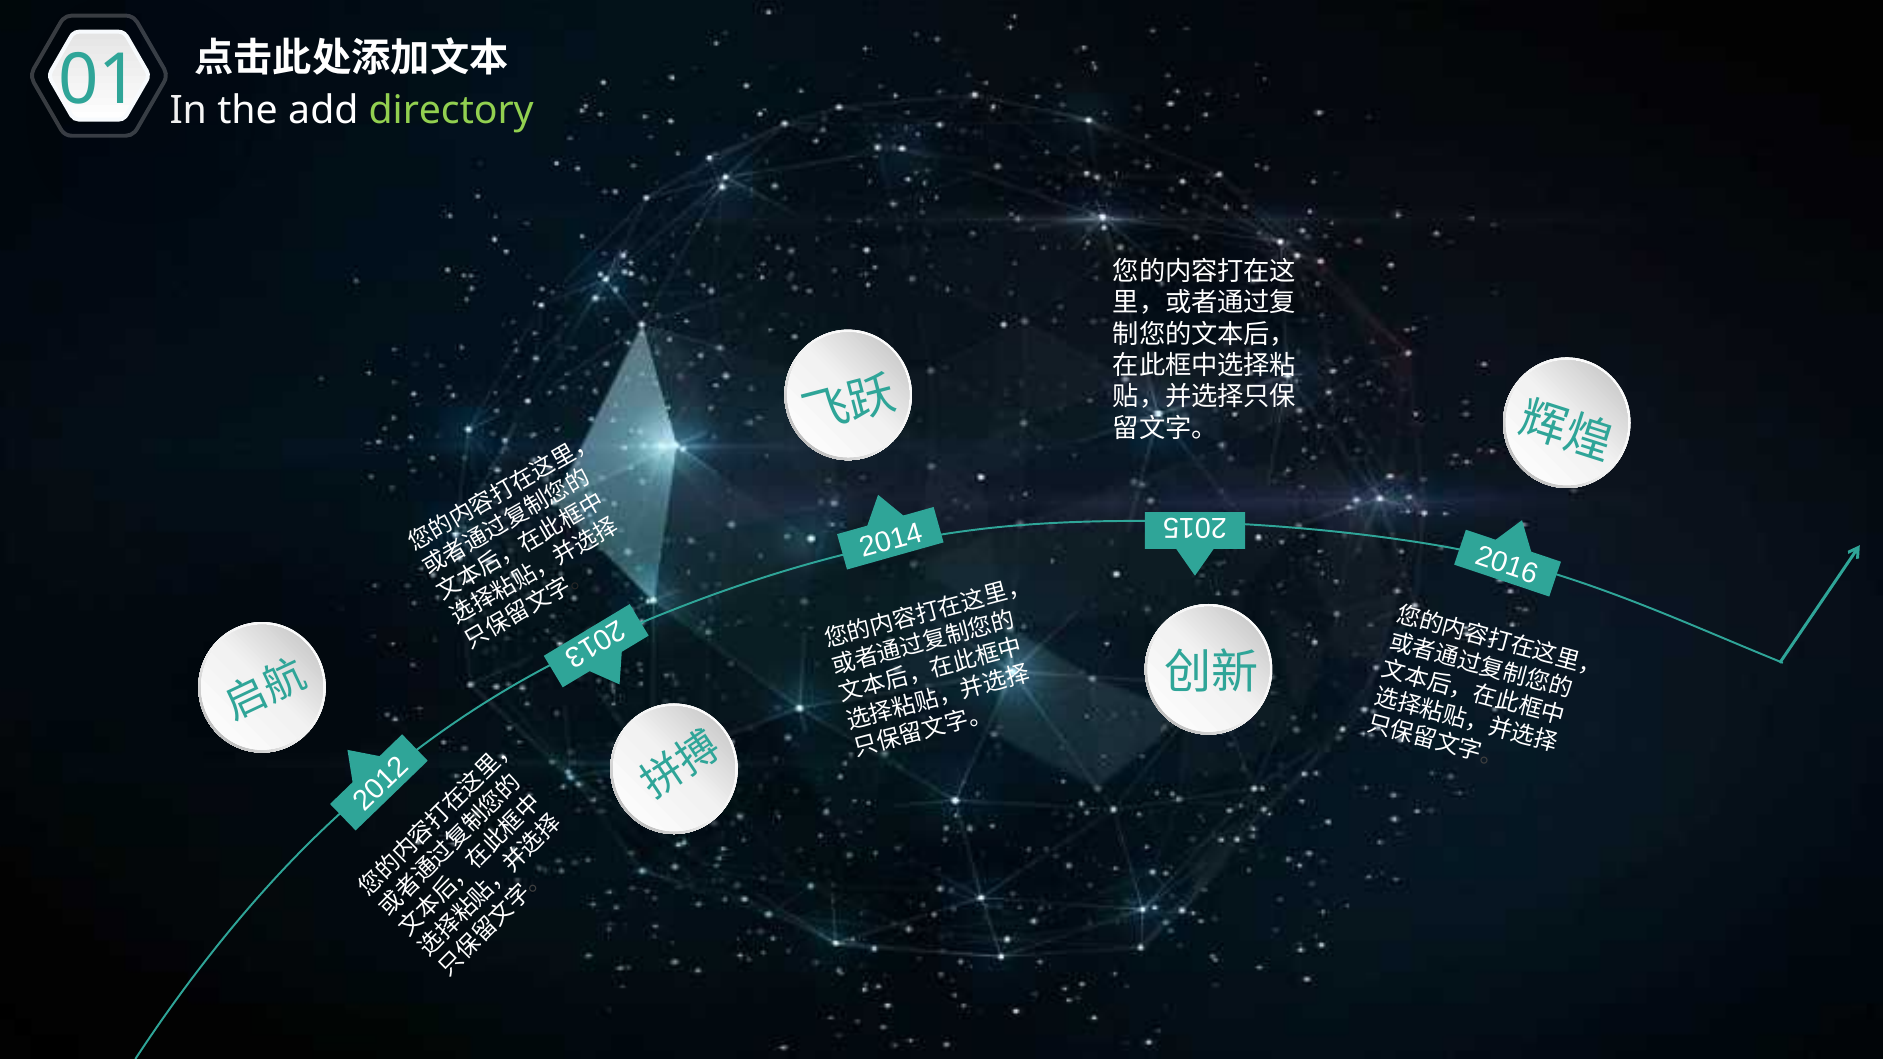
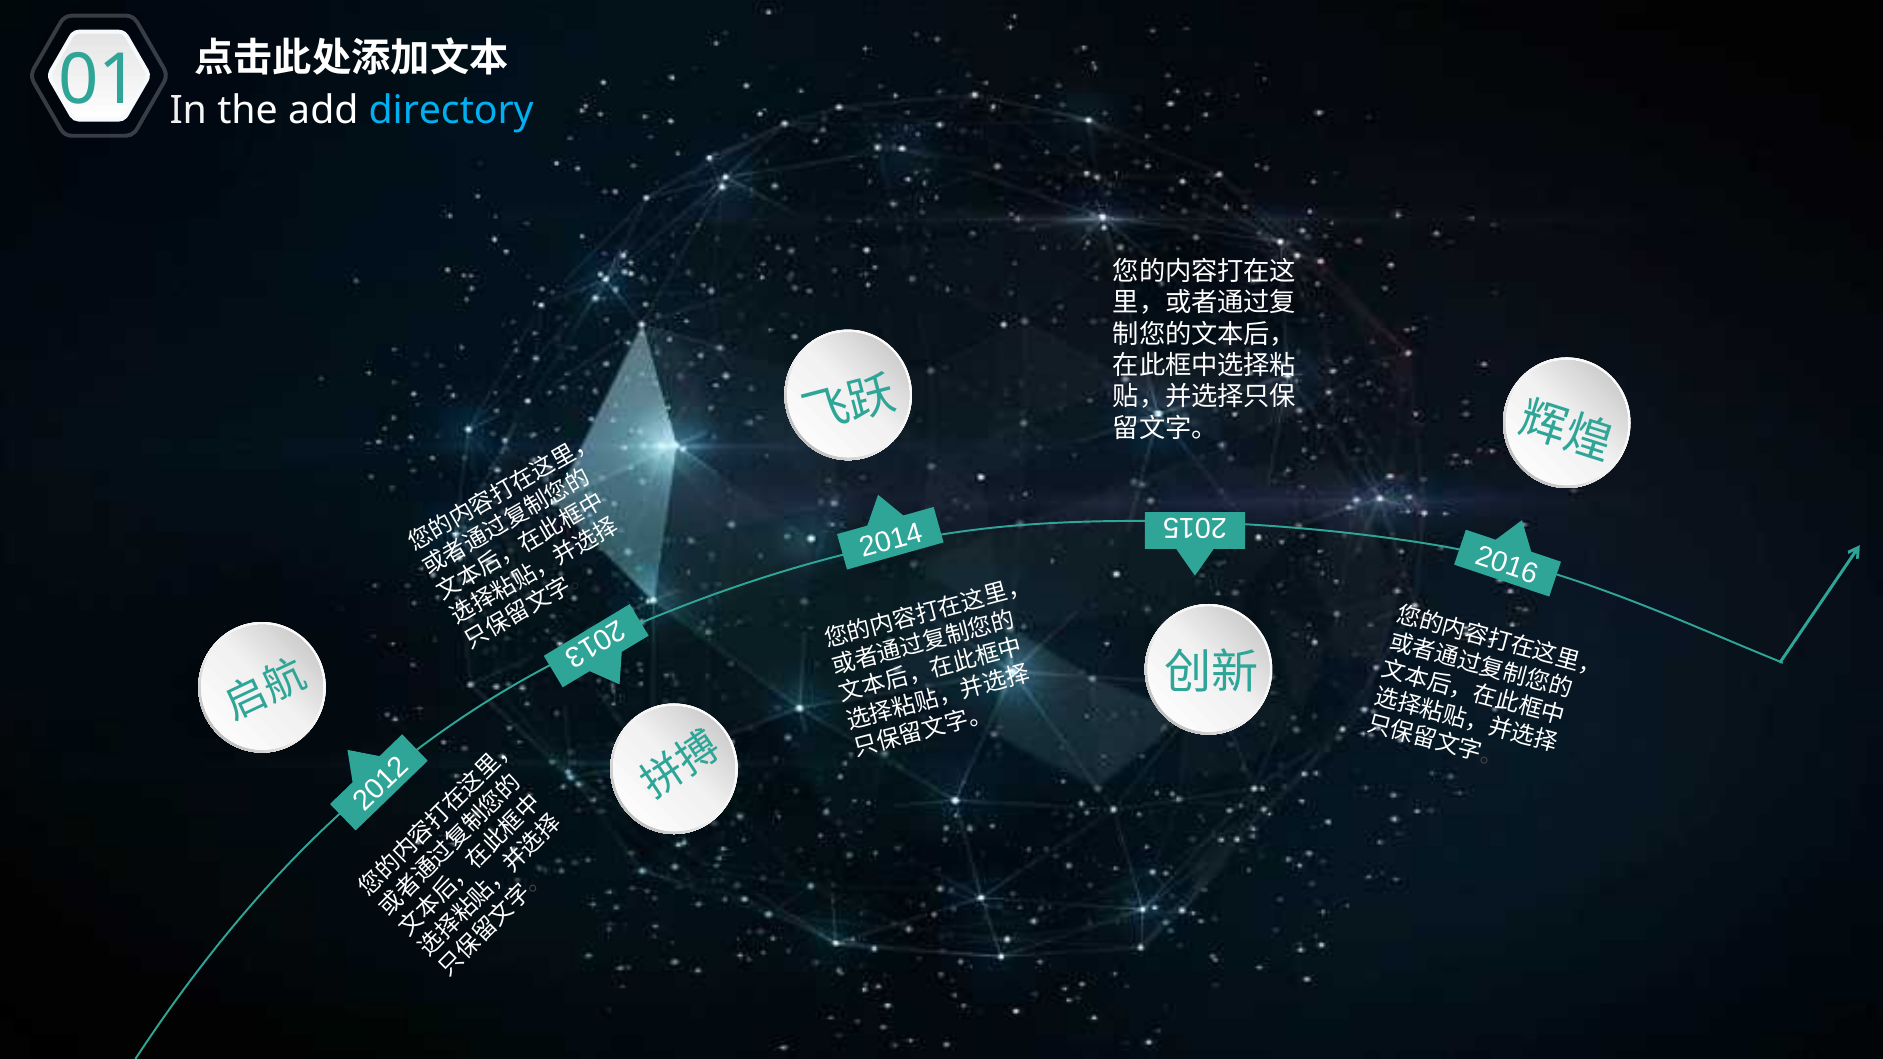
directory colour: light green -> light blue (451, 111)
